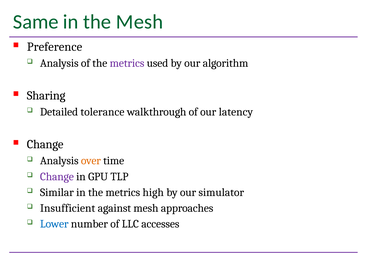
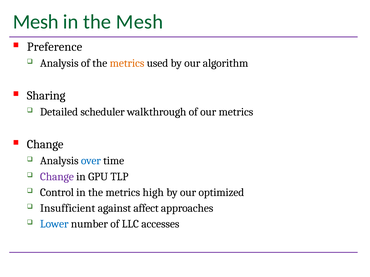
Same: Same -> Mesh (36, 22)
metrics colour: purple -> orange (127, 63)
tolerance: tolerance -> scheduler (103, 112)
our latency: latency -> metrics (236, 112)
over colour: orange -> blue (91, 161)
Similar: Similar -> Control (57, 193)
simulator: simulator -> optimized (221, 193)
against mesh: mesh -> affect (146, 209)
